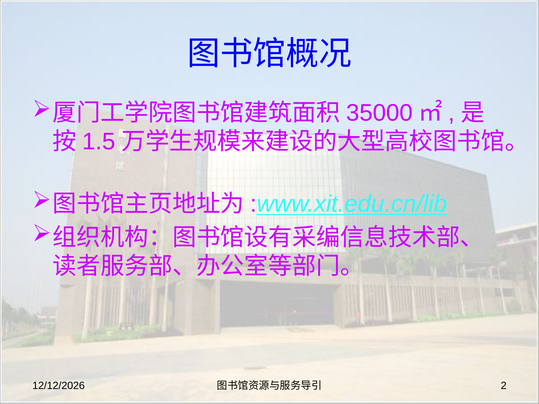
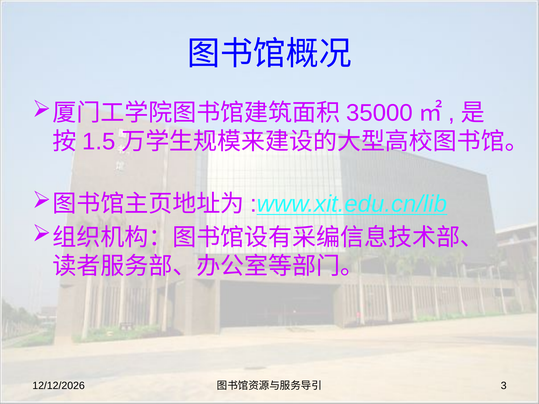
2: 2 -> 3 (504, 386)
